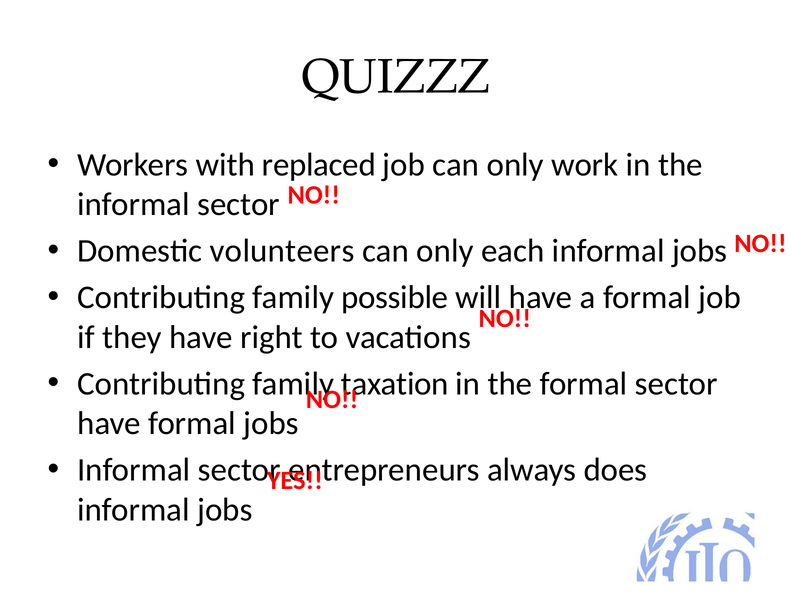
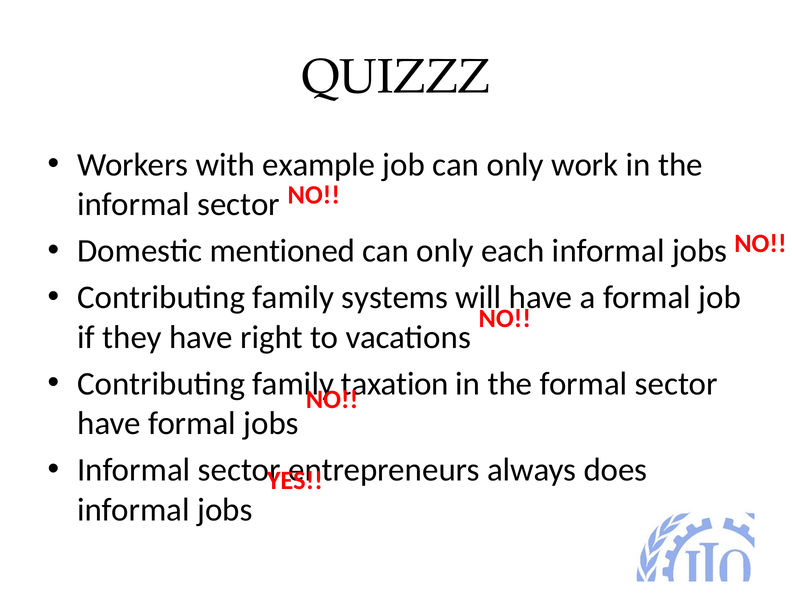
replaced: replaced -> example (319, 165)
volunteers: volunteers -> mentioned (282, 251)
possible: possible -> systems (395, 298)
